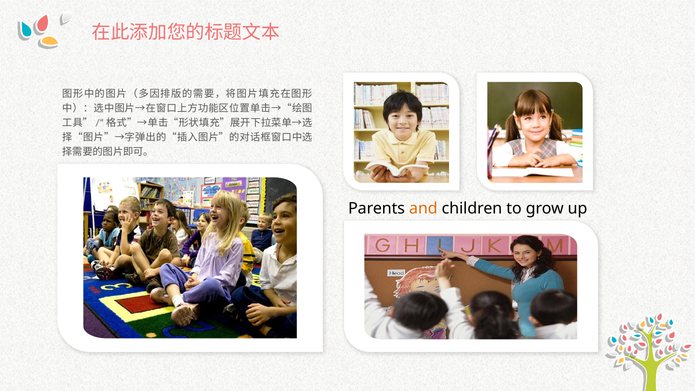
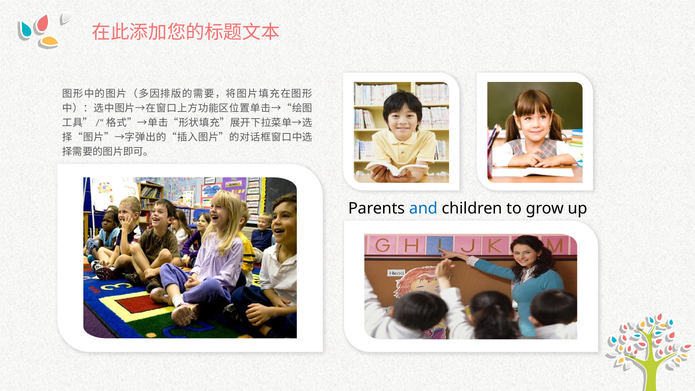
and colour: orange -> blue (423, 209)
